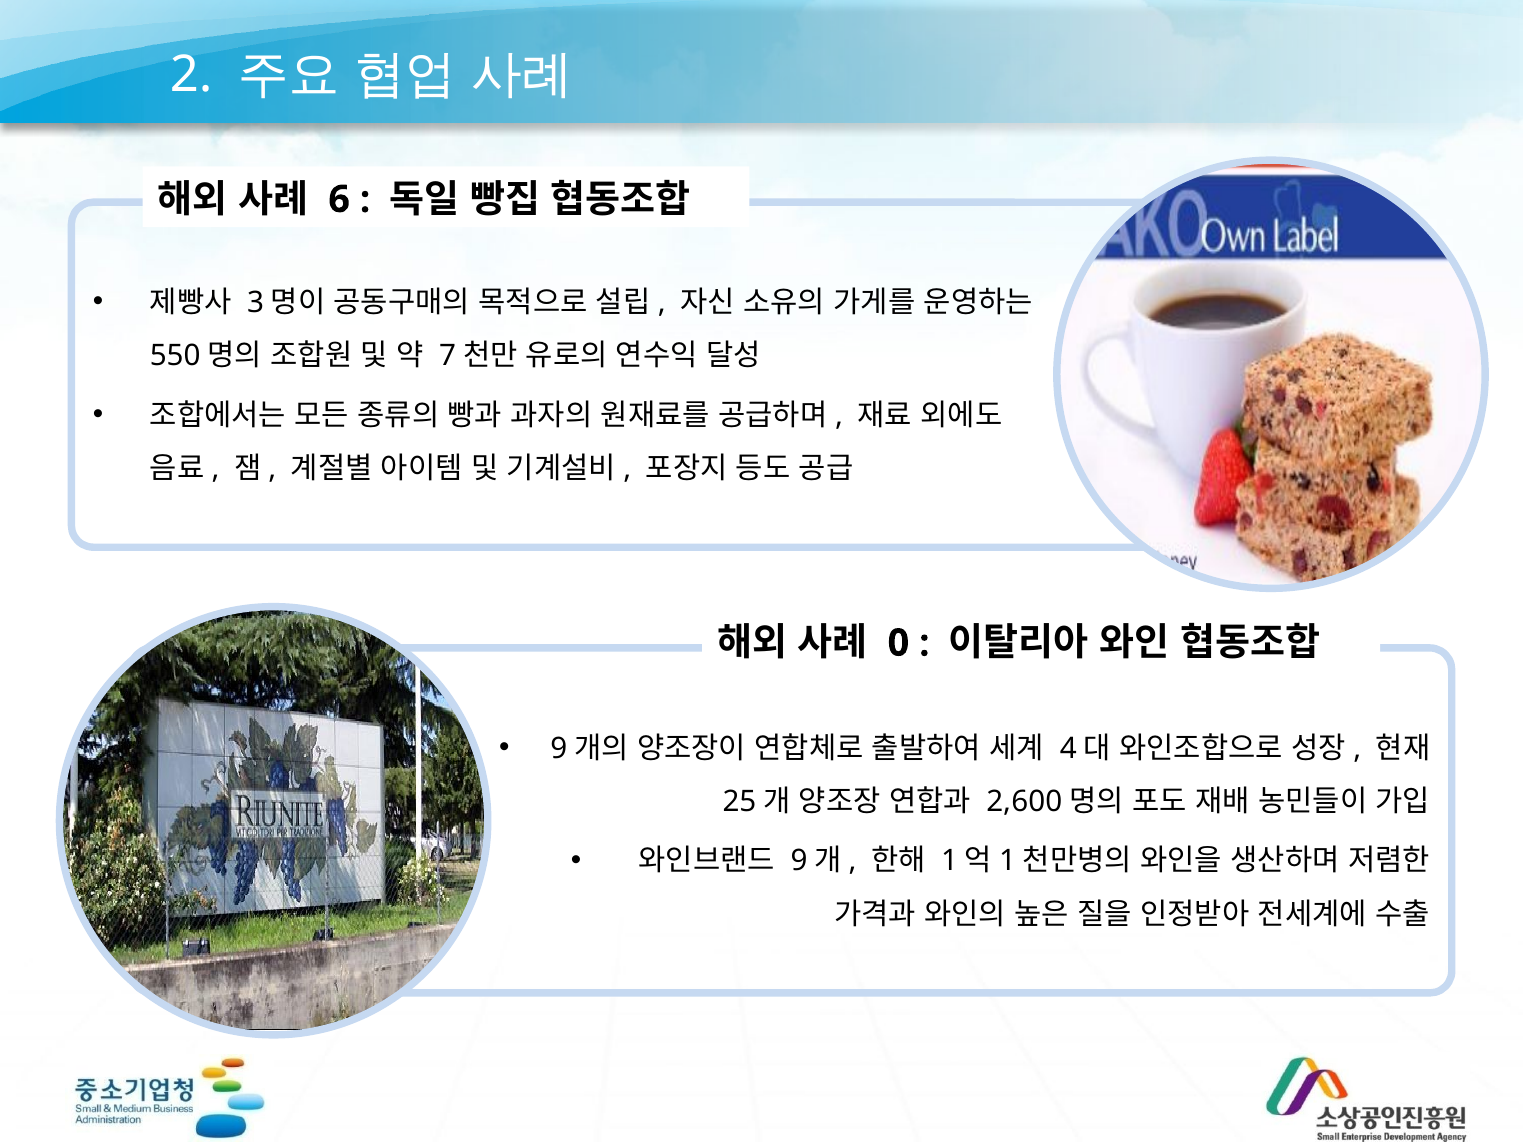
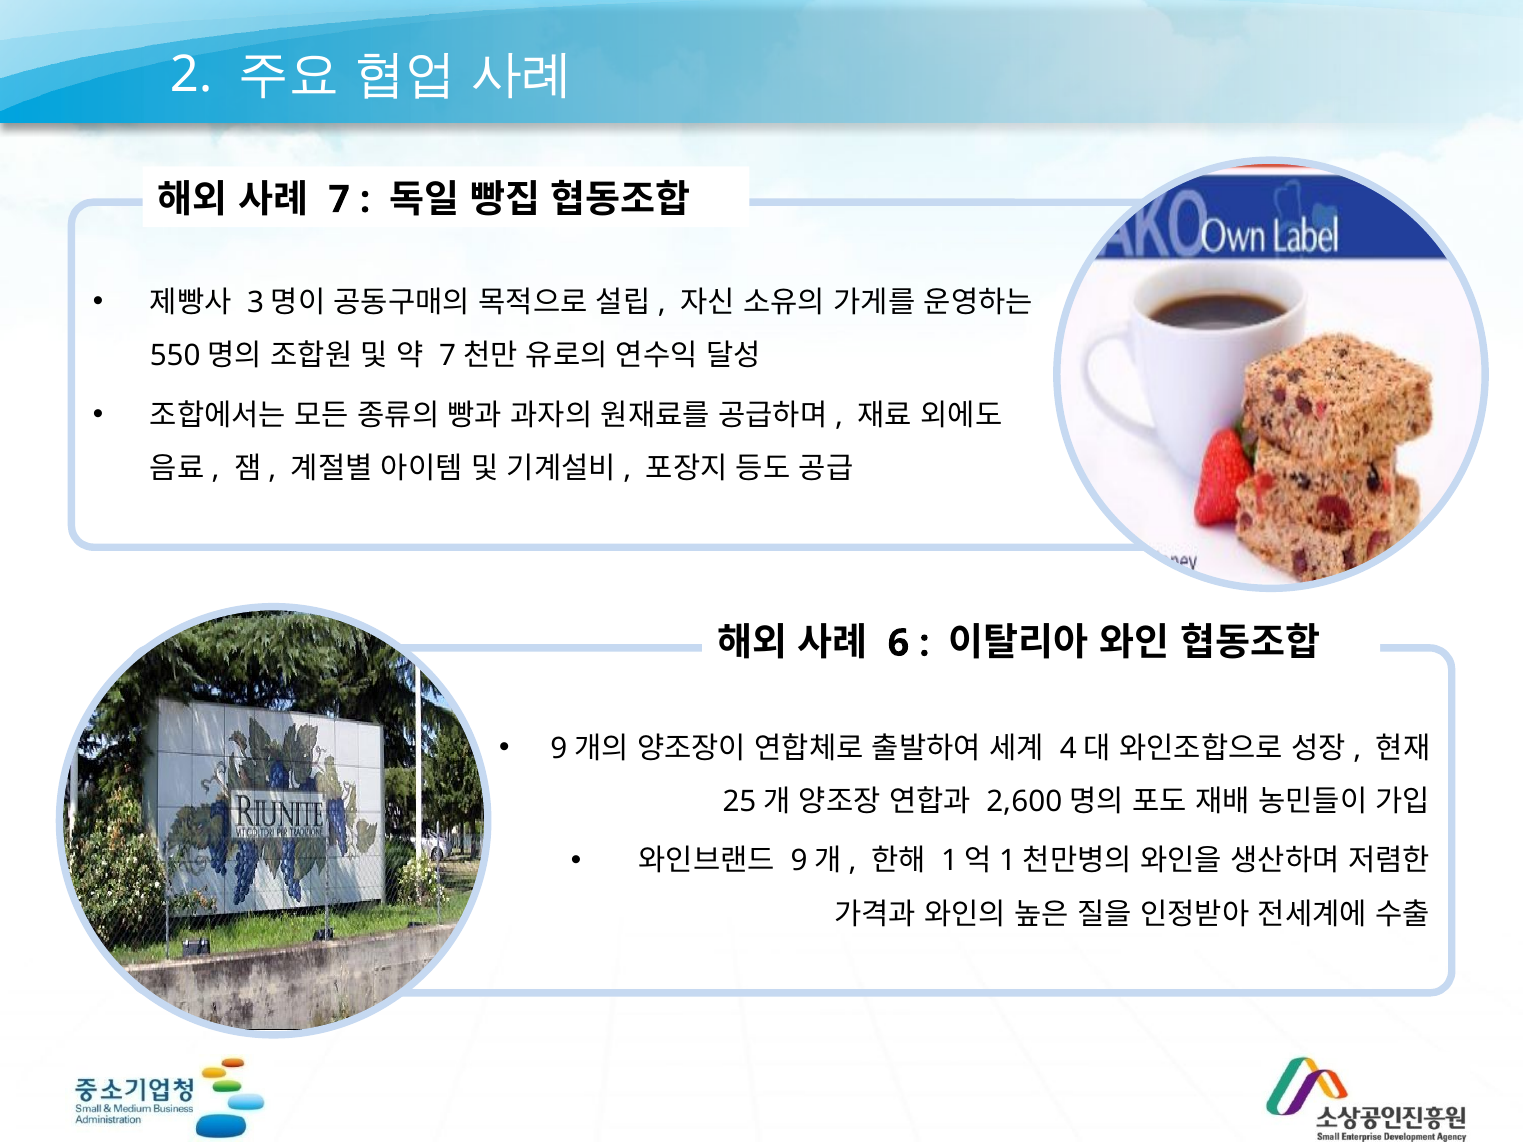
6: 6 -> 7 (339, 200)
0: 0 -> 6 (898, 643)
